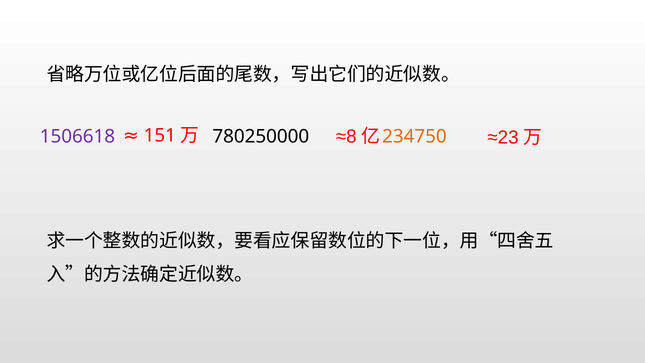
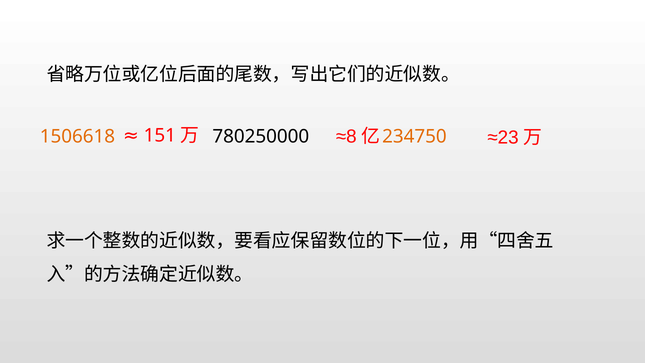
1506618 colour: purple -> orange (77, 136)
